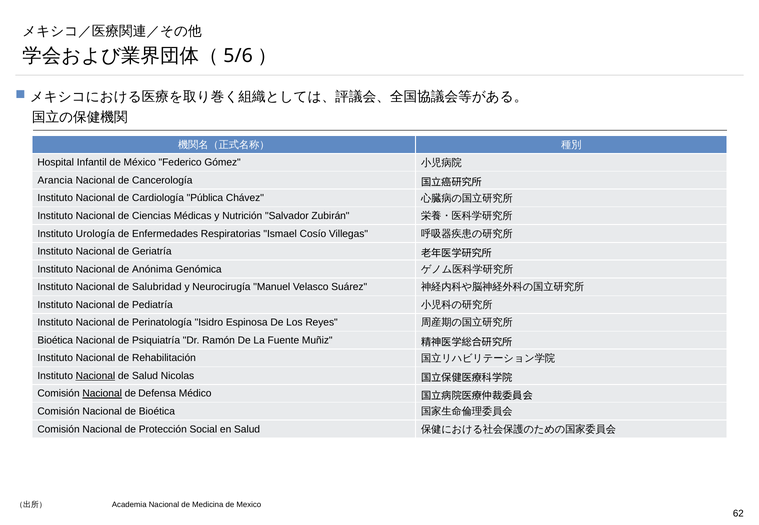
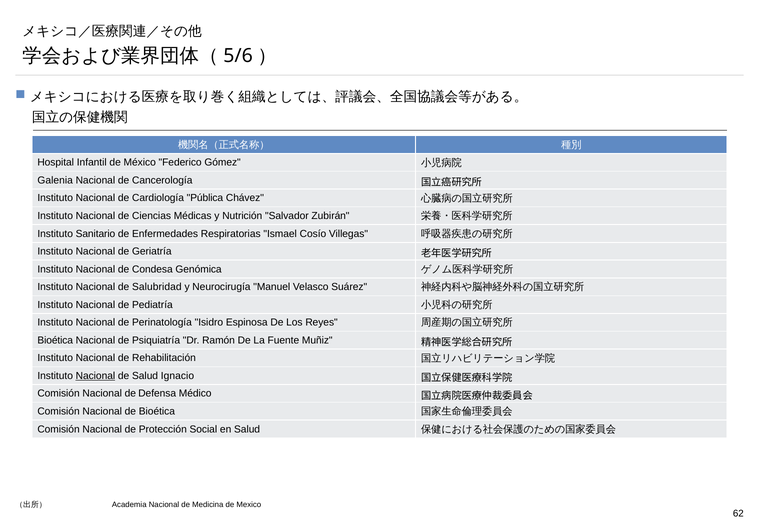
Arancia: Arancia -> Galenia (55, 180)
Urología: Urología -> Sanitario (95, 234)
Anónima: Anónima -> Condesa (152, 269)
Nicolas: Nicolas -> Ignacio (177, 376)
Nacional underline: present -> none (102, 394)
